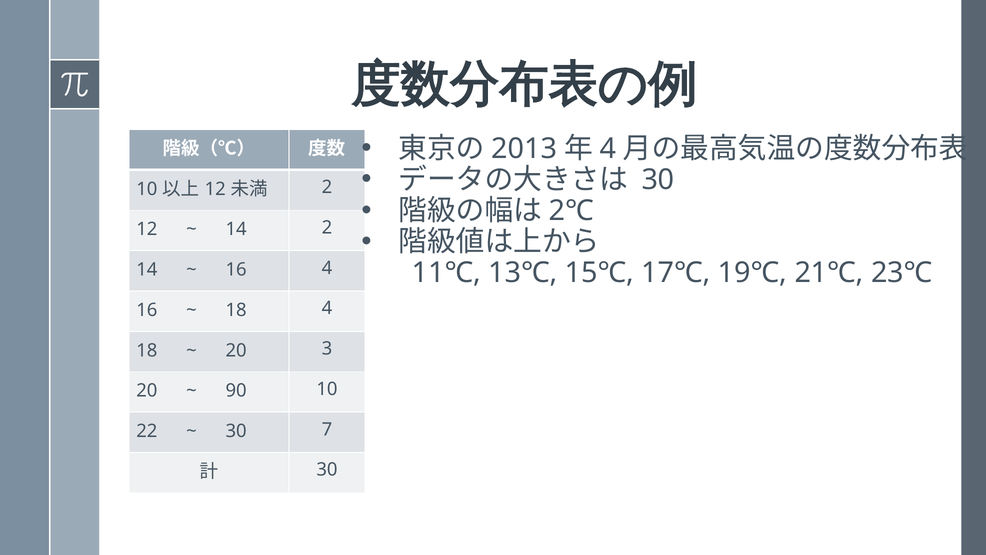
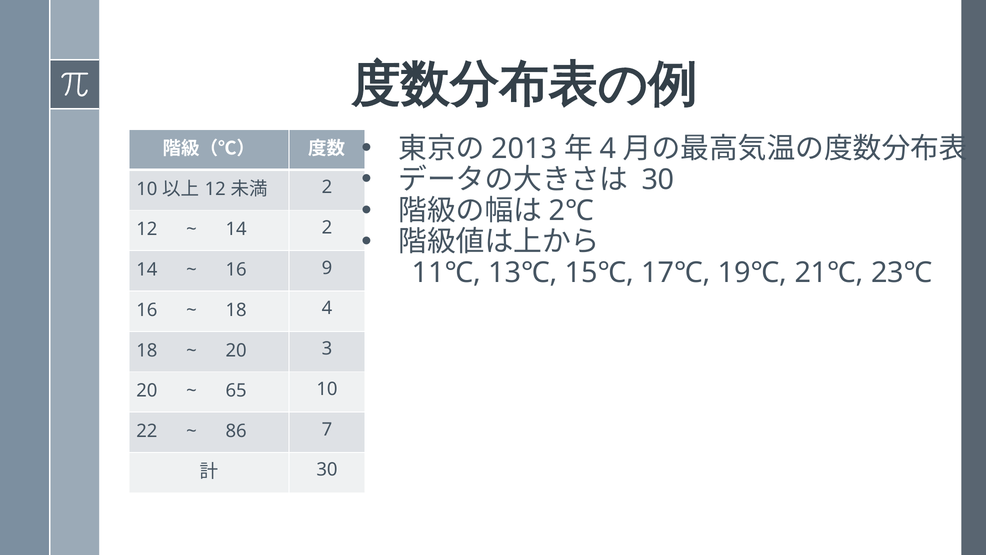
16 4: 4 -> 9 (327, 268)
90: 90 -> 65 (236, 391)
30: 30 -> 86 (236, 431)
